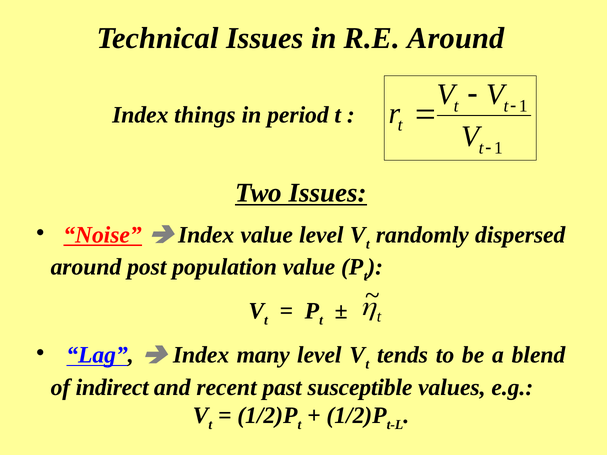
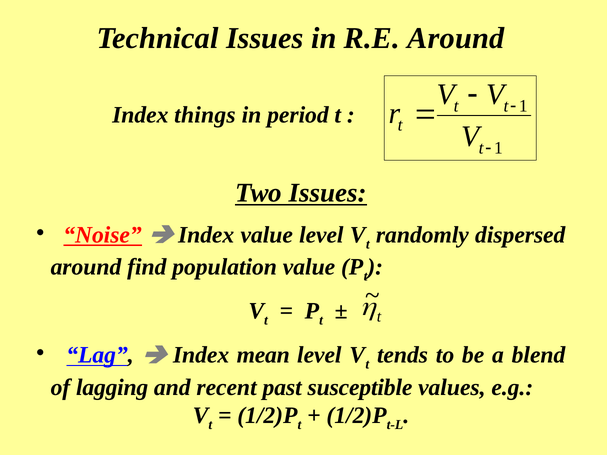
post: post -> find (147, 267)
many: many -> mean (263, 355)
indirect: indirect -> lagging (112, 388)
